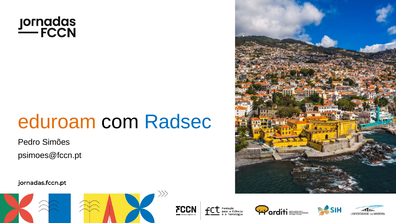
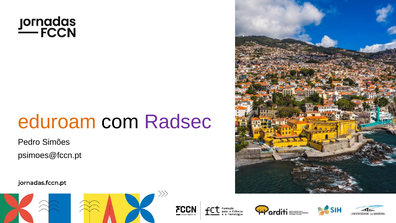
Radsec colour: blue -> purple (178, 122)
